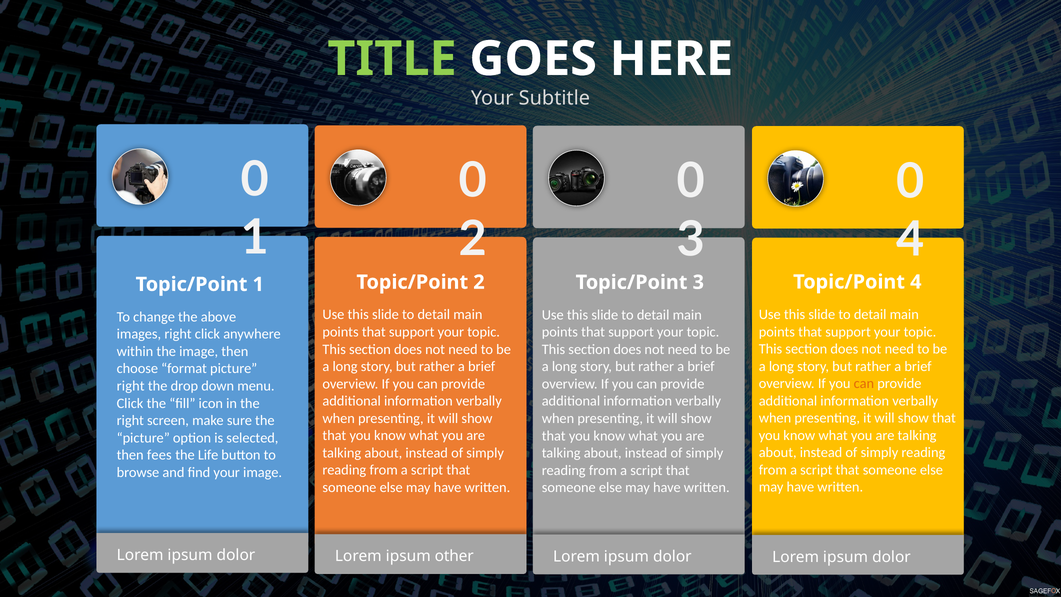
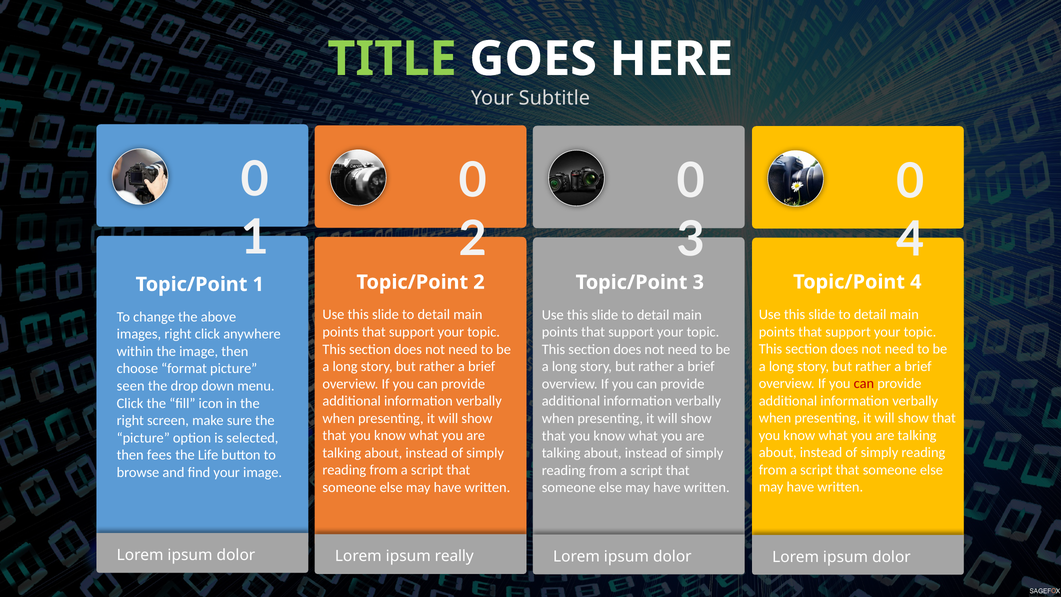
can colour: orange -> red (864, 383)
right: right -> seen (131, 386)
other: other -> really (454, 556)
